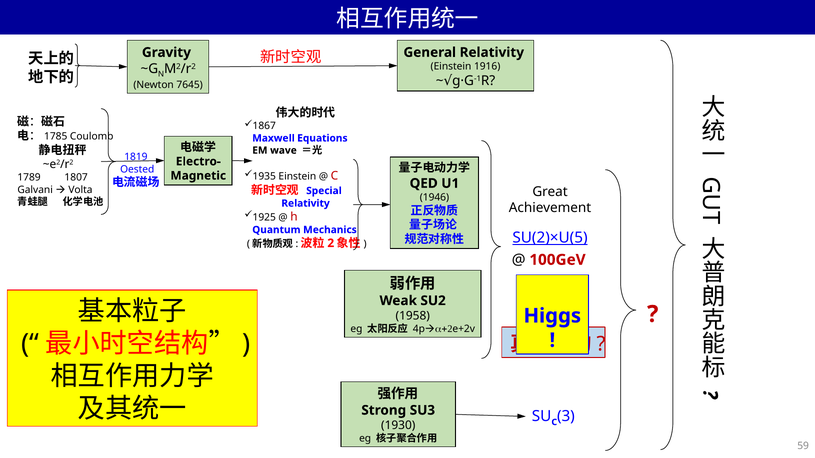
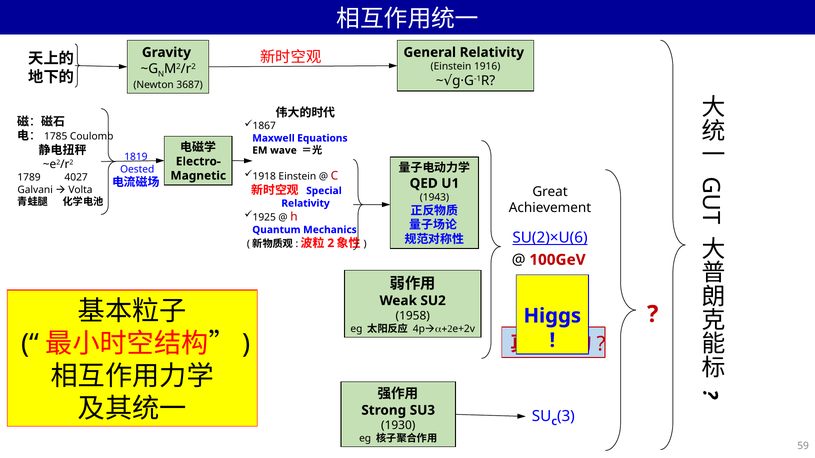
7645: 7645 -> 3687 (190, 85)
1935: 1935 -> 1918 (264, 177)
1807: 1807 -> 4027 (76, 178)
1946: 1946 -> 1943 (434, 198)
SU(2)×U(5: SU(2)×U(5 -> SU(2)×U(6 (550, 238)
